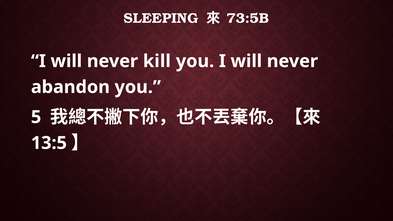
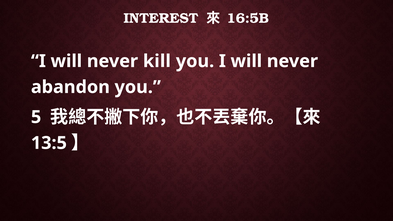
SLEEPING: SLEEPING -> INTEREST (161, 18)
73:5B: 73:5B -> 16:5B (248, 18)
